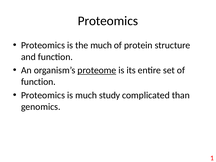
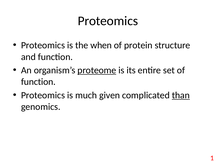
the much: much -> when (101, 45)
study: study -> given (110, 95)
than underline: none -> present (181, 95)
